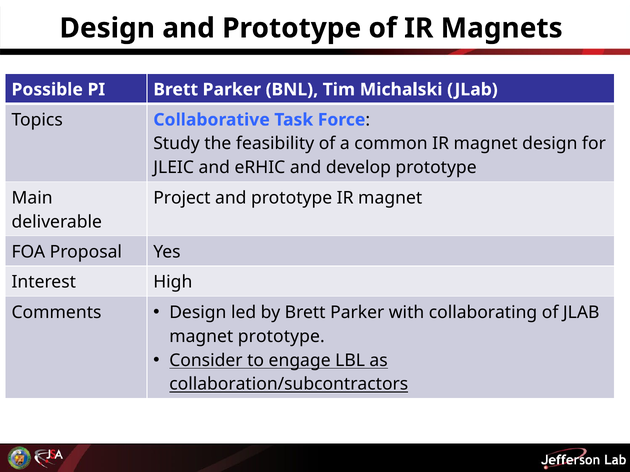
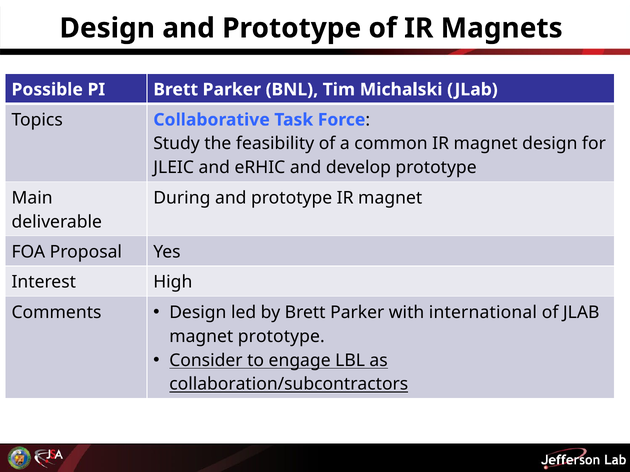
Project: Project -> During (182, 198)
collaborating: collaborating -> international (483, 313)
